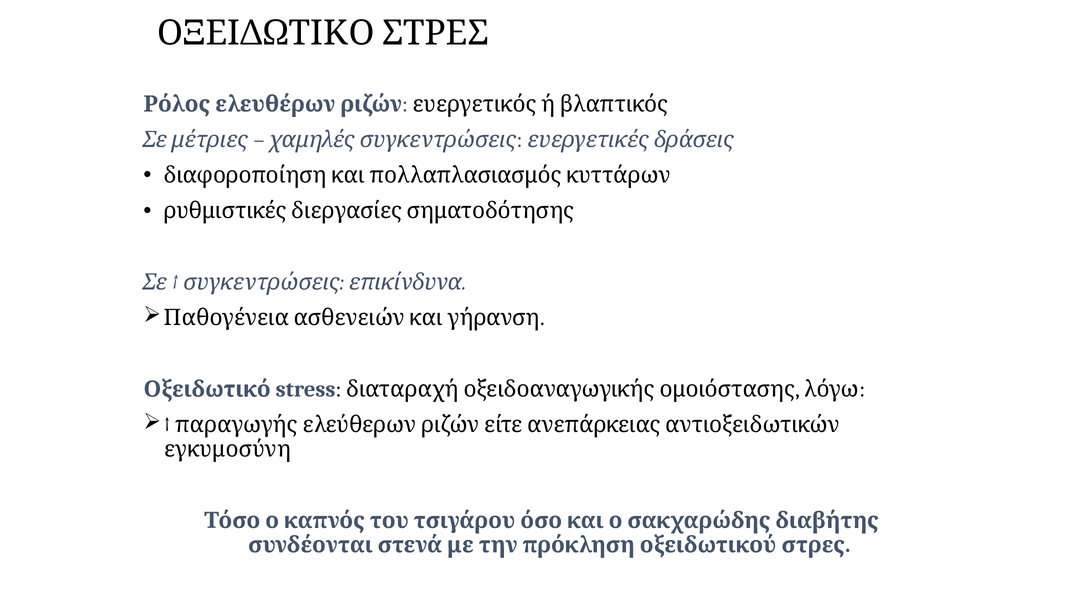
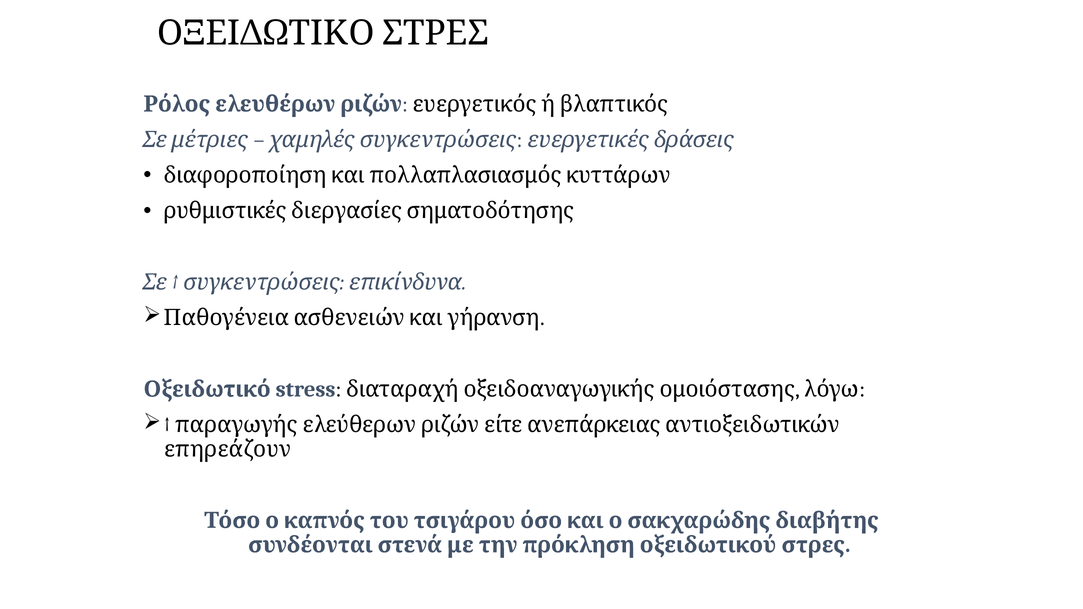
εγκυμοσύνη: εγκυμοσύνη -> επηρεάζουν (228, 449)
